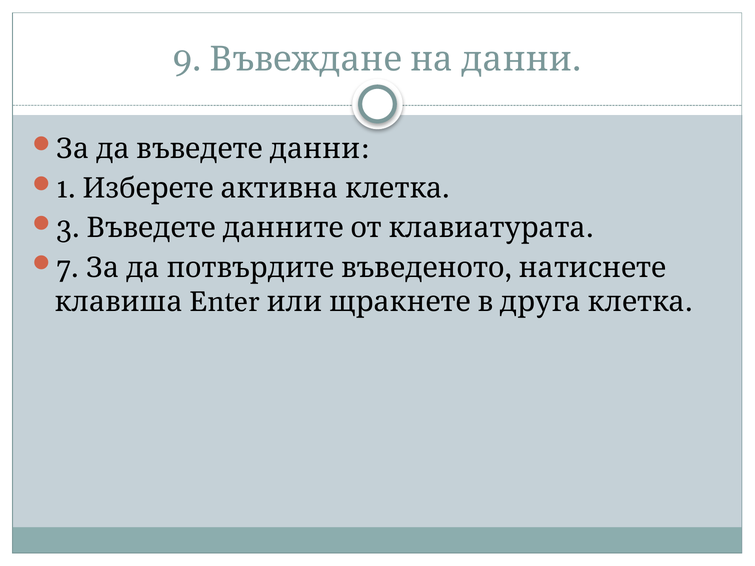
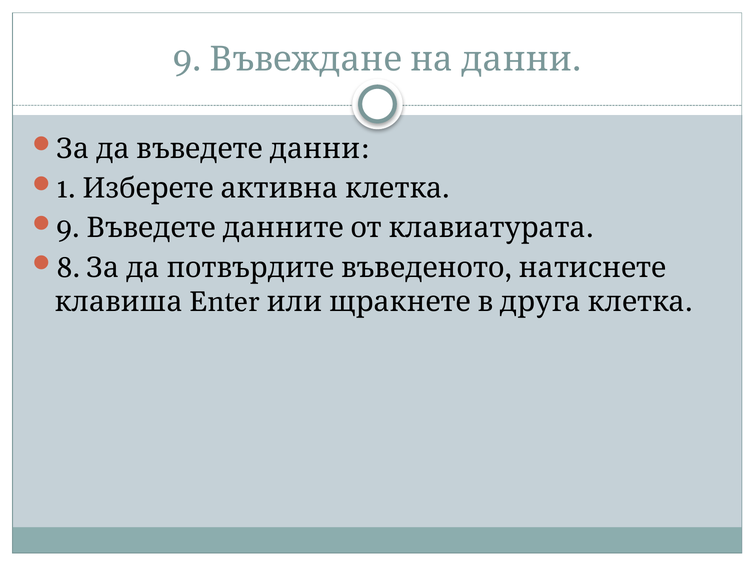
3: 3 -> 9 (68, 228)
7: 7 -> 8 (68, 268)
